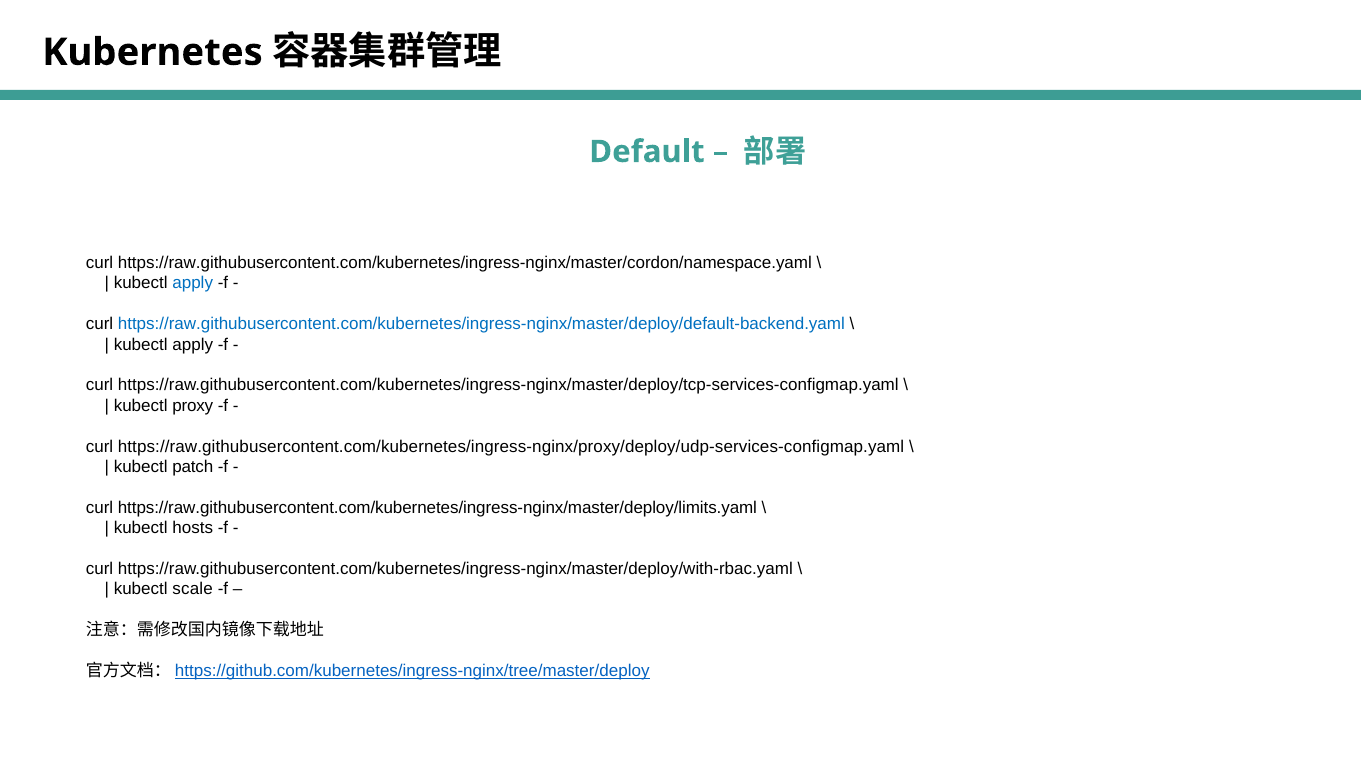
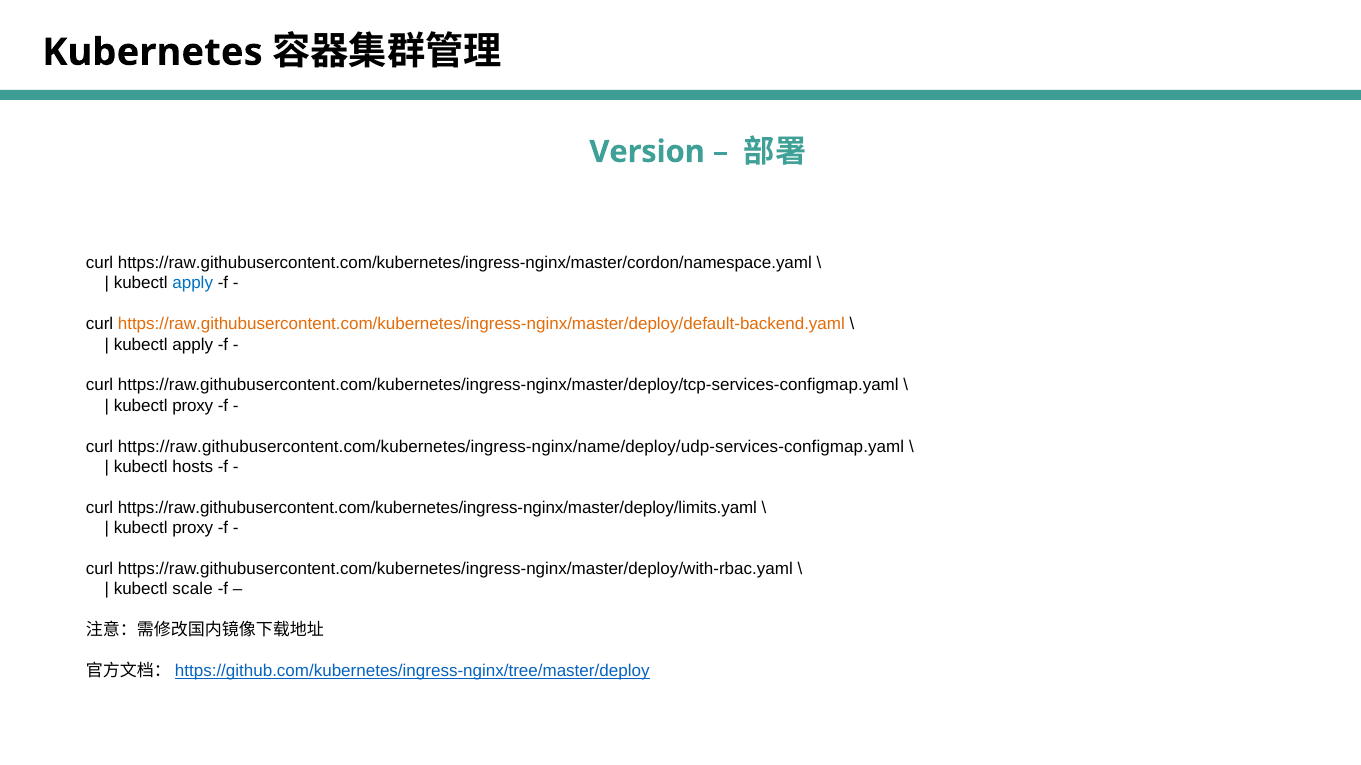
Default: Default -> Version (647, 152)
https://raw.githubusercontent.com/kubernetes/ingress-nginx/master/deploy/default-backend.yaml colour: blue -> orange (481, 324)
https://raw.githubusercontent.com/kubernetes/ingress-nginx/proxy/deploy/udp-services-configmap.yaml: https://raw.githubusercontent.com/kubernetes/ingress-nginx/proxy/deploy/udp-services-configmap.yaml -> https://raw.githubusercontent.com/kubernetes/ingress-nginx/name/deploy/udp-services-configmap.yaml (511, 447)
patch: patch -> hosts (193, 467)
hosts: hosts -> proxy (193, 528)
